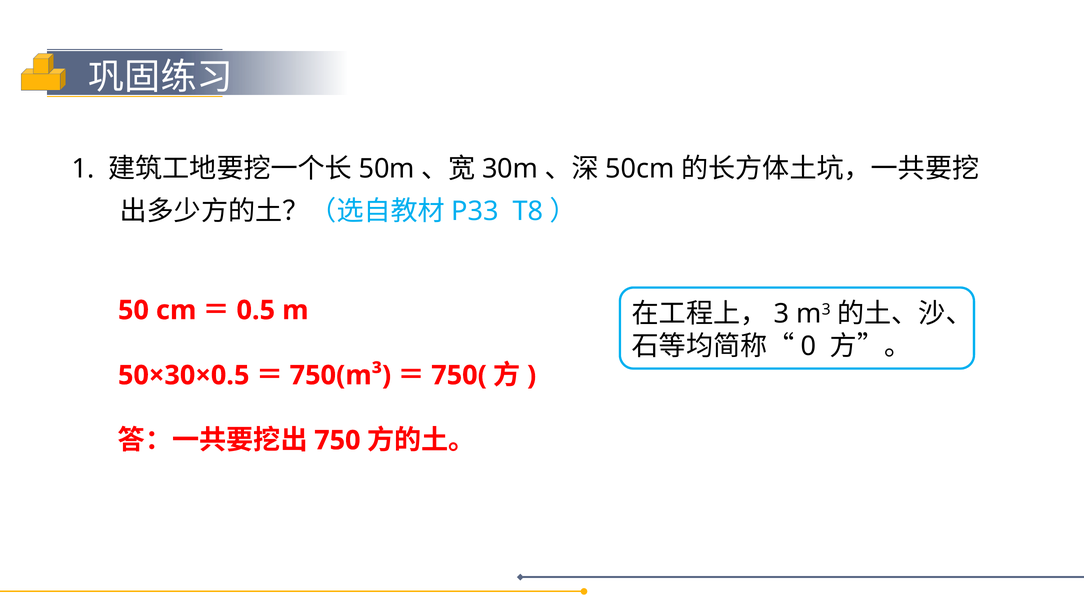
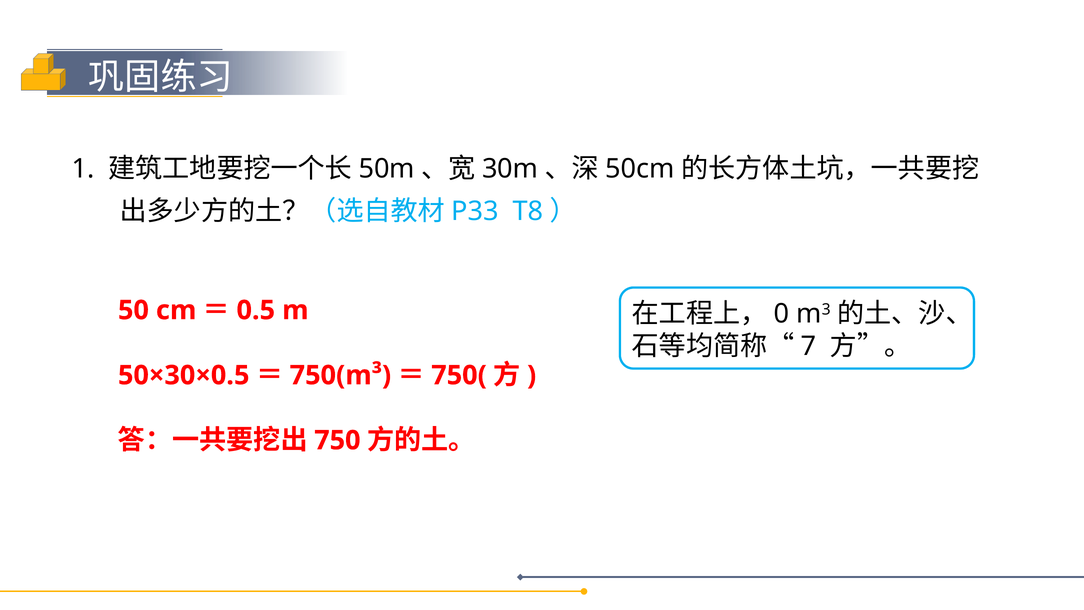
3: 3 -> 0 (782, 314)
0: 0 -> 7 (809, 346)
